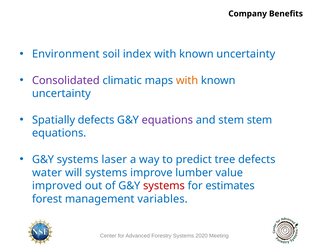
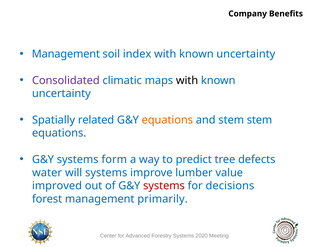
Environment: Environment -> Management (66, 54)
with colour: orange -> black (187, 80)
Spatially defects: defects -> related (96, 120)
equations colour: purple -> orange (167, 120)
laser: laser -> form (114, 159)
estimates: estimates -> decisions (230, 186)
variables: variables -> primarily (163, 199)
